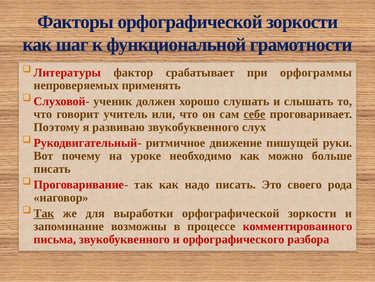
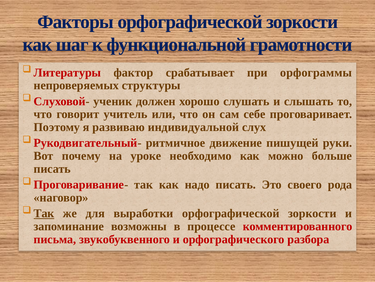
применять: применять -> структуры (151, 85)
себе underline: present -> none (255, 114)
развиваю звукобуквенного: звукобуквенного -> индивидуальной (193, 127)
